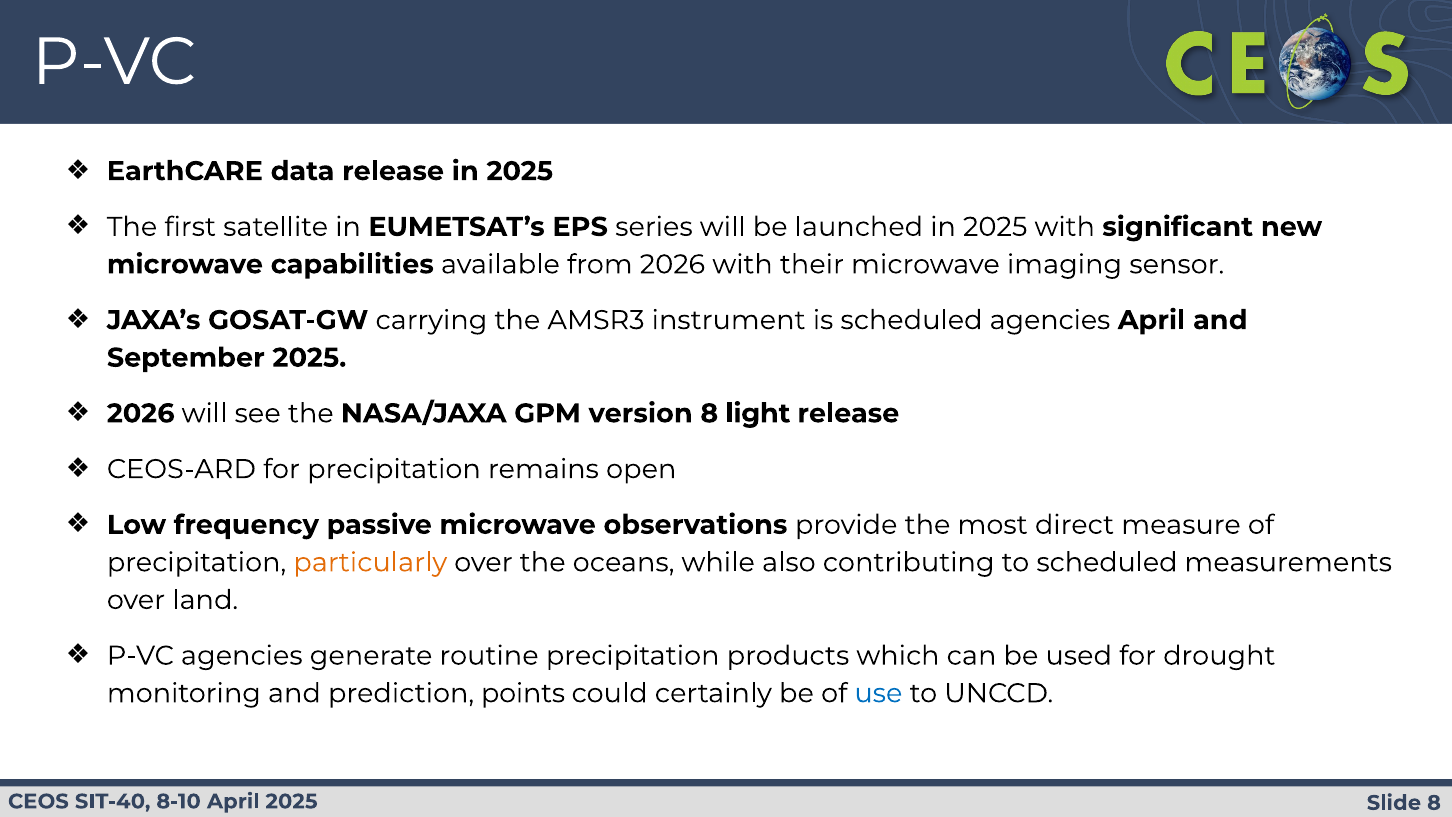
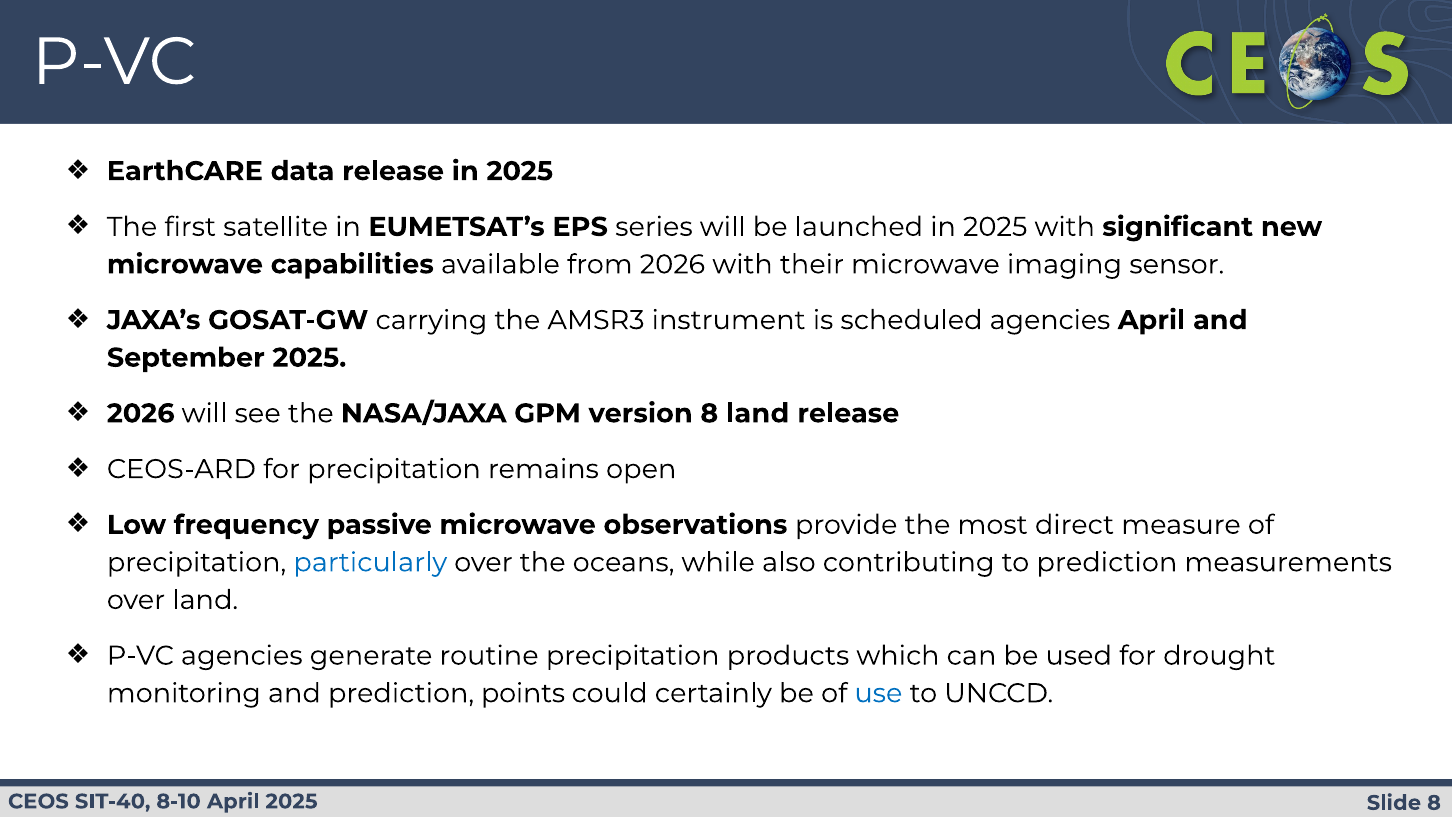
8 light: light -> land (758, 413)
particularly colour: orange -> blue (370, 562)
to scheduled: scheduled -> prediction (1107, 562)
